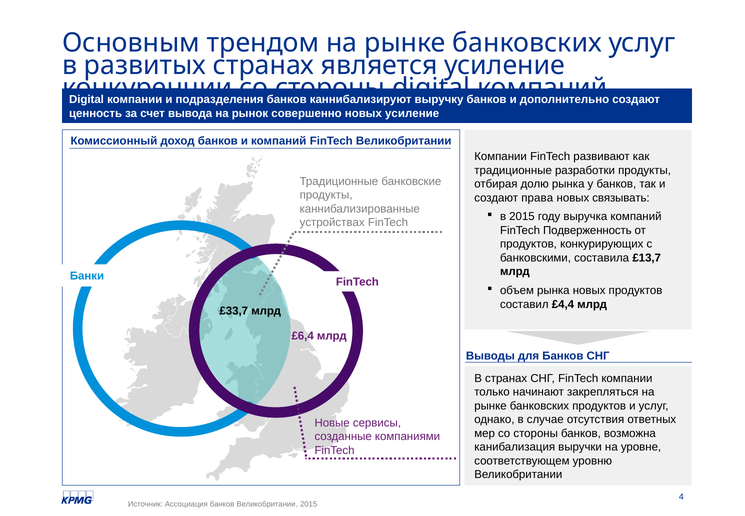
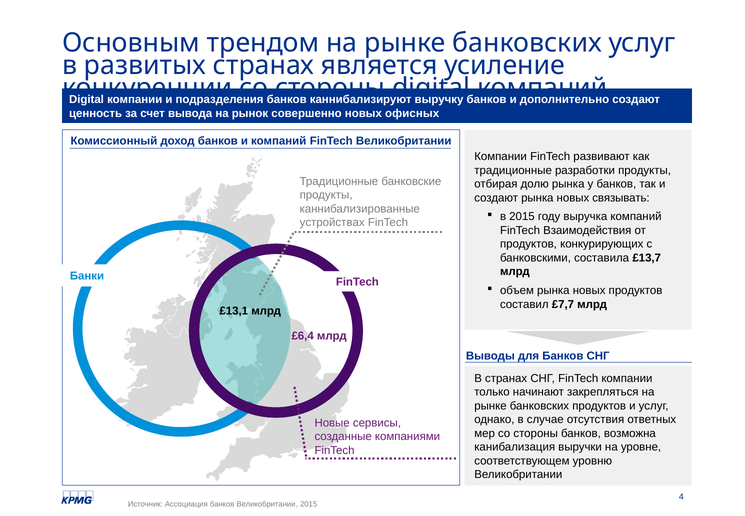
новых усиление: усиление -> офисных (412, 113)
создают права: права -> рынка (537, 198)
Подверженность: Подверженность -> Взаимодействия (587, 230)
£4,4: £4,4 -> £7,7 (563, 304)
£33,7: £33,7 -> £13,1 (234, 311)
